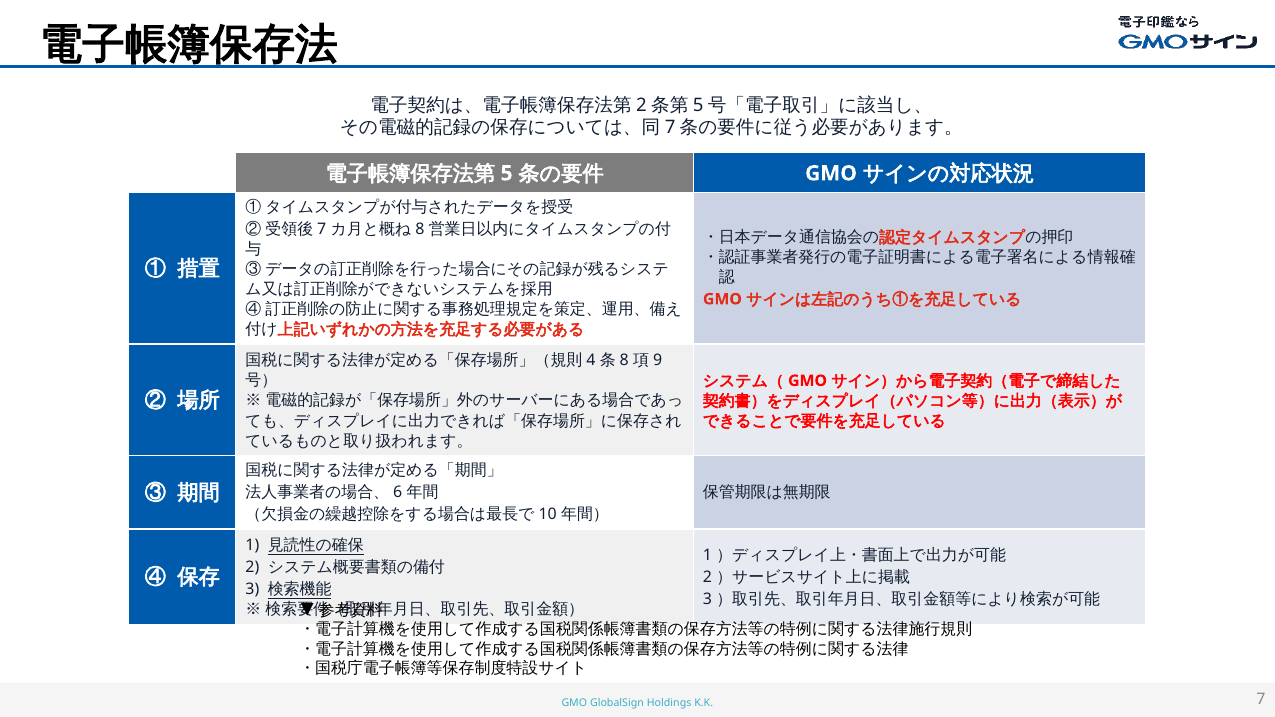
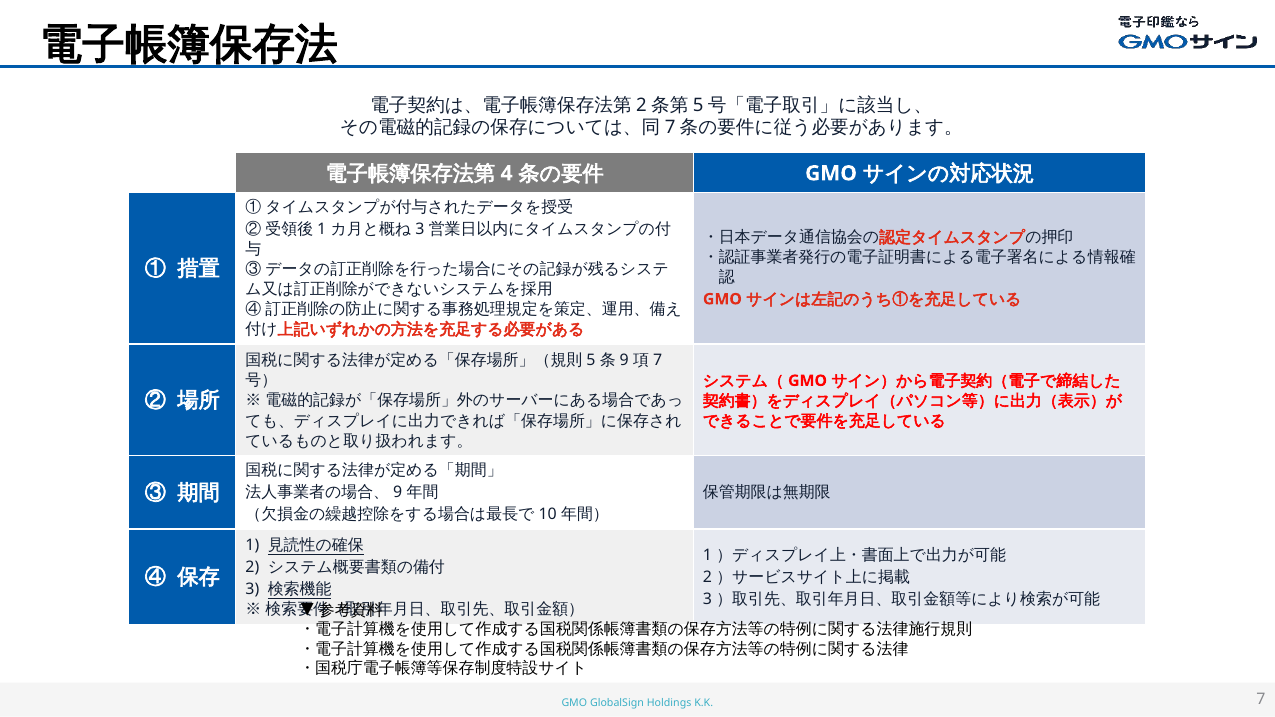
5: 5 -> 4 (507, 173)
7: 7 -> 1 (322, 229)
8: 8 -> 3 (420, 229)
4: 4 -> 5 (591, 361)
8: 8 -> 9 (624, 361)
9: 9 -> 7 (658, 361)
6: 6 -> 9 (398, 492)
